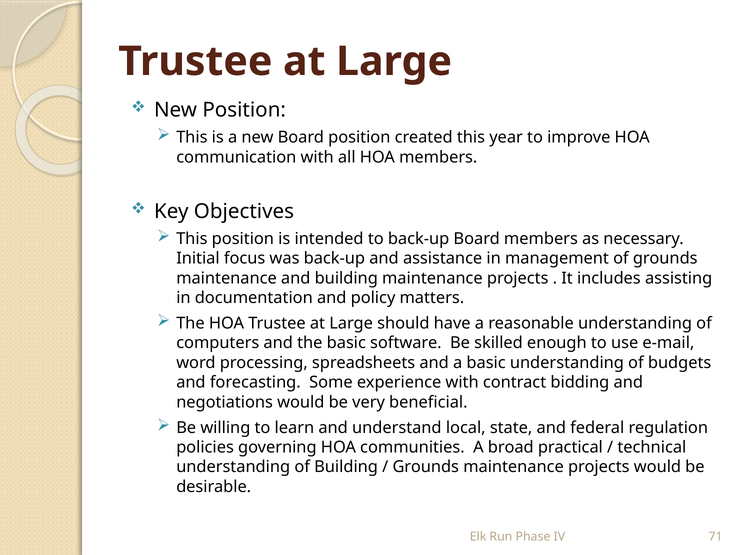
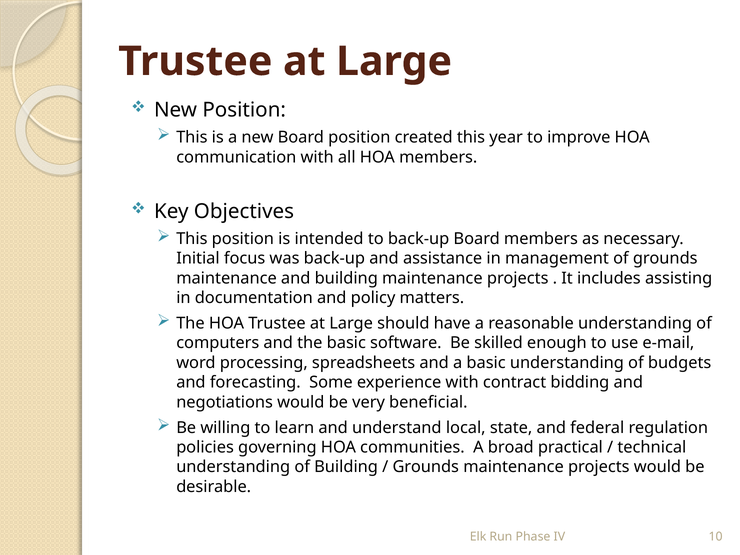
71: 71 -> 10 (716, 537)
